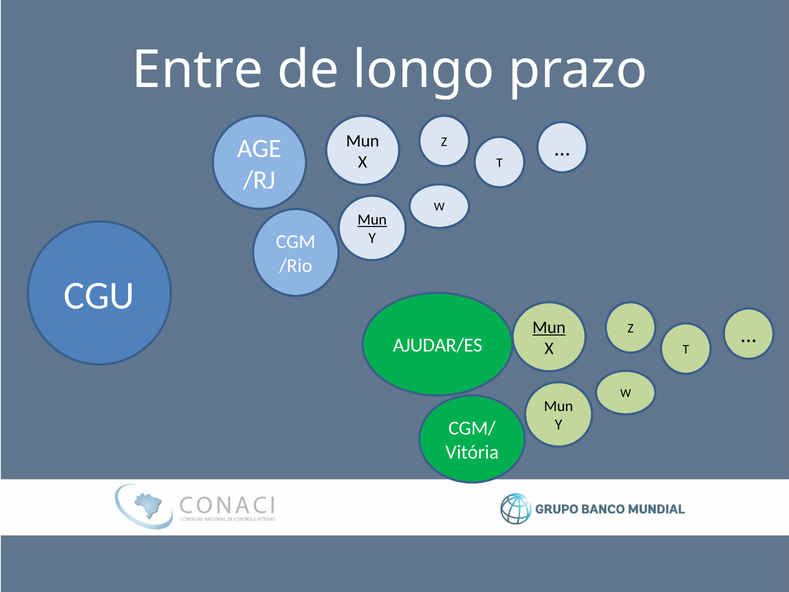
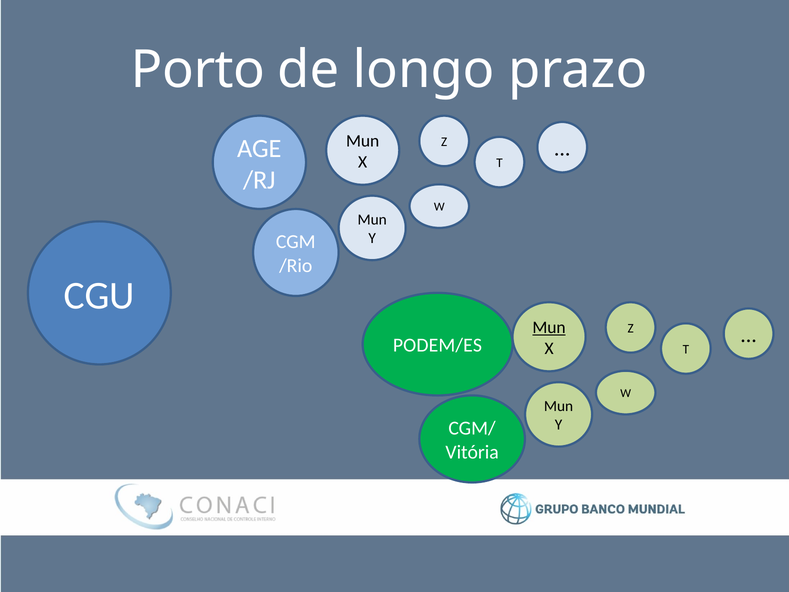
Entre: Entre -> Porto (198, 70)
Mun underline: present -> none (372, 220)
AJUDAR/ES: AJUDAR/ES -> PODEM/ES (437, 345)
